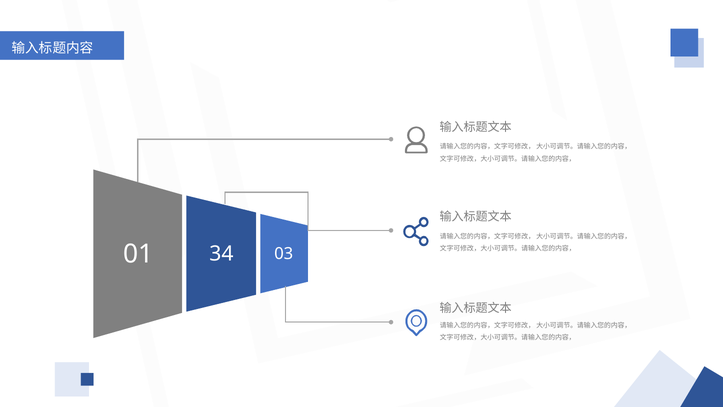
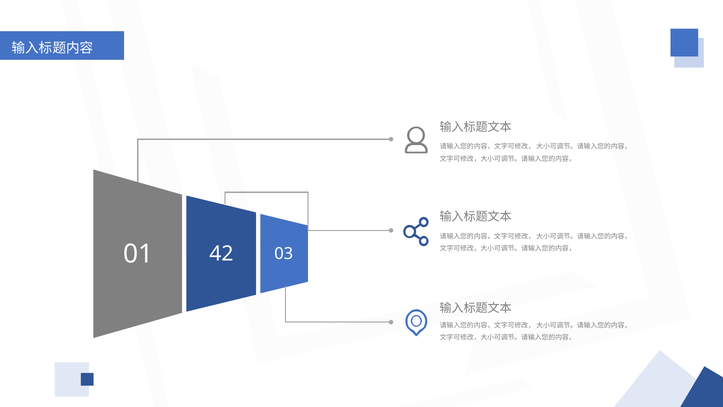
34: 34 -> 42 (221, 254)
